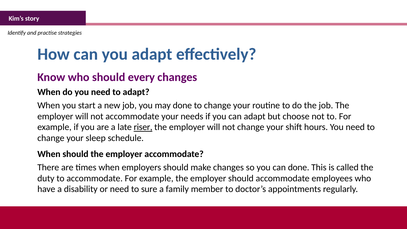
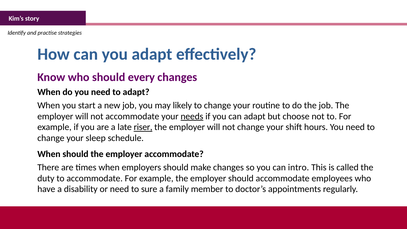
may done: done -> likely (182, 106)
needs underline: none -> present (192, 116)
can done: done -> intro (299, 167)
